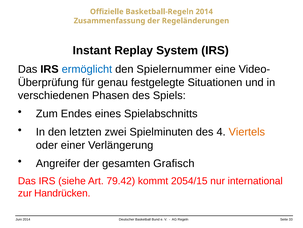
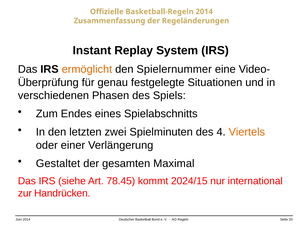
ermöglicht colour: blue -> orange (87, 69)
Angreifer: Angreifer -> Gestaltet (58, 163)
Grafisch: Grafisch -> Maximal (174, 163)
79.42: 79.42 -> 78.45 (121, 180)
2054/15: 2054/15 -> 2024/15 (189, 180)
